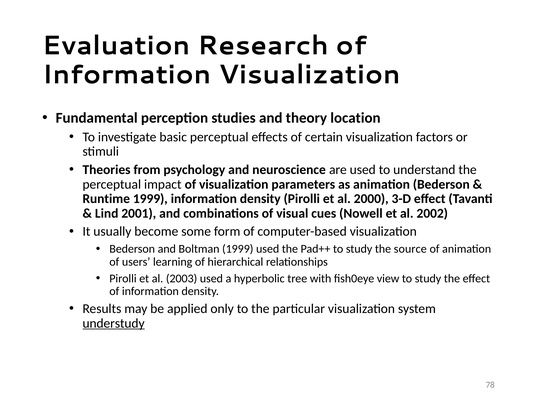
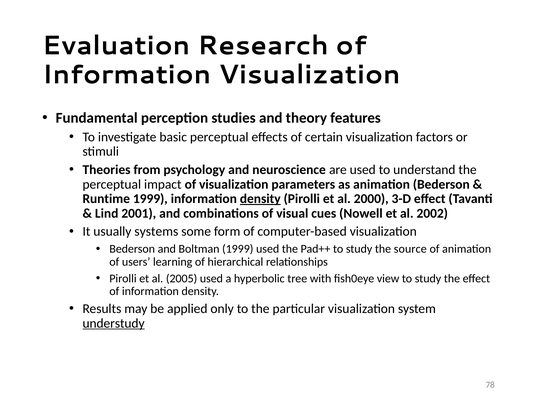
location: location -> features (356, 118)
density underline: none -> present (260, 199)
become: become -> systems (156, 231)
2003: 2003 -> 2005 (182, 278)
